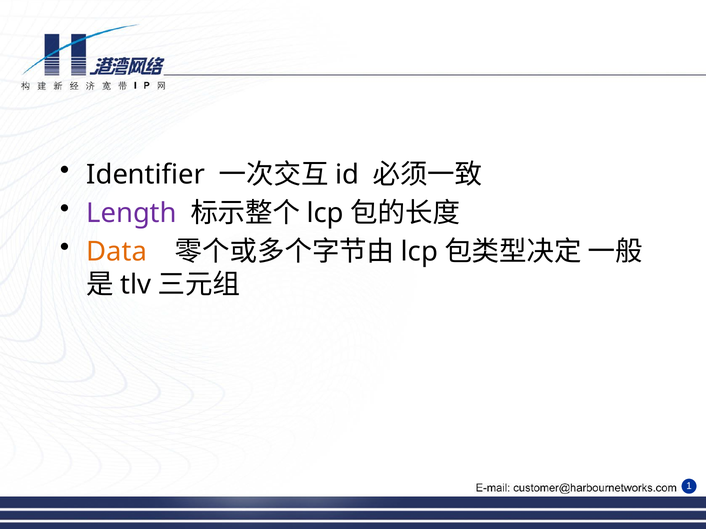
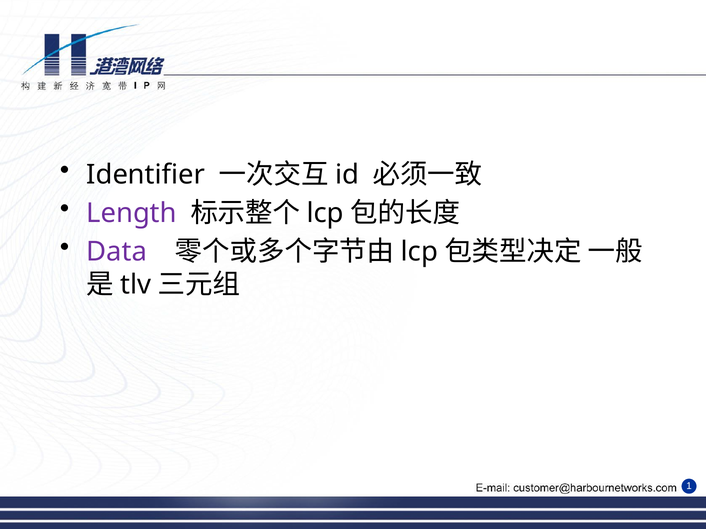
Data colour: orange -> purple (117, 252)
